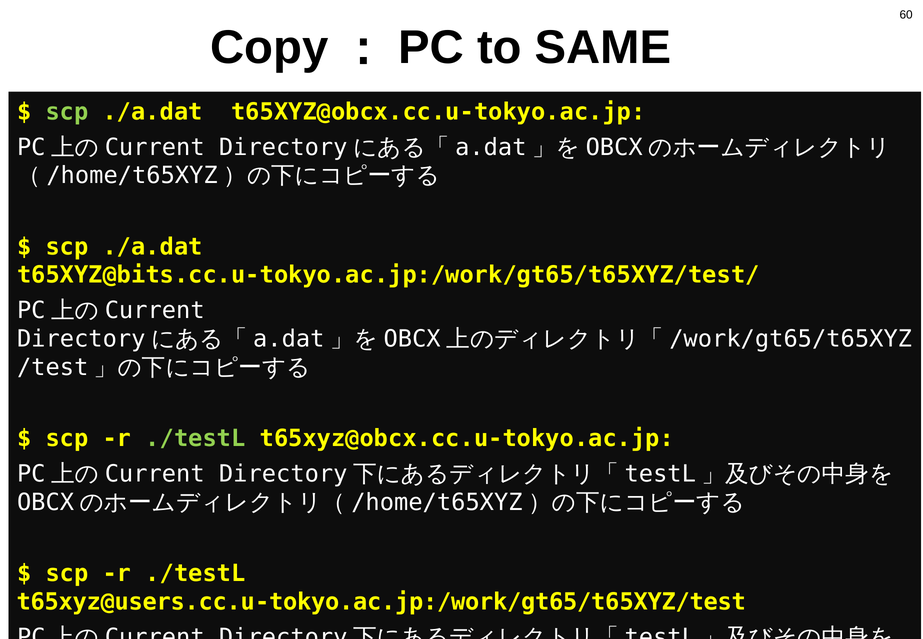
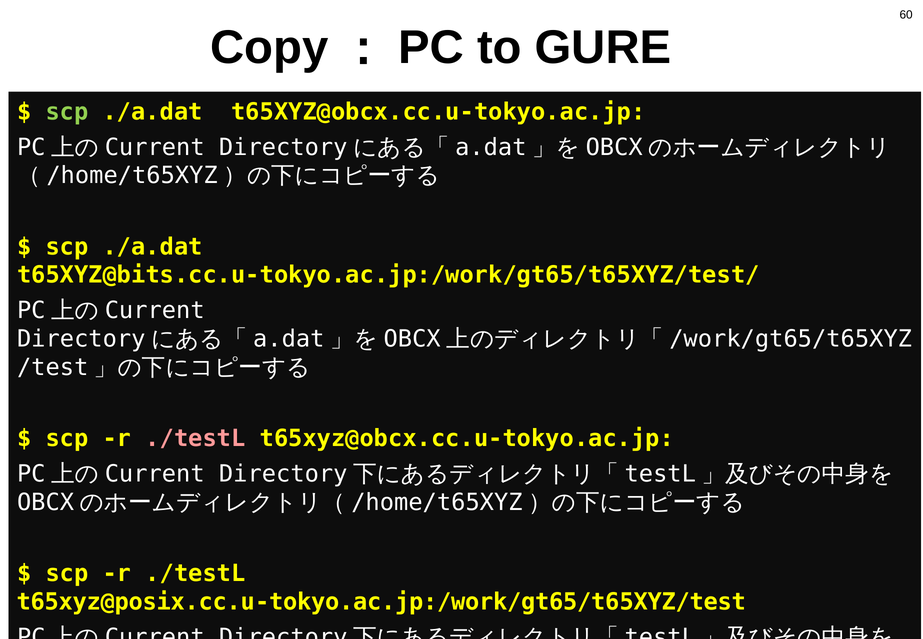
SAME: SAME -> GURE (603, 48)
./testL colour: light green -> pink (195, 439)
t65xyz@users.cc.u-tokyo.ac.jp:/work/gt65/t65XYZ/test: t65xyz@users.cc.u-tokyo.ac.jp:/work/gt65/t65XYZ/test -> t65xyz@posix.cc.u-tokyo.ac.jp:/work/gt65/t65XYZ/test (381, 602)
